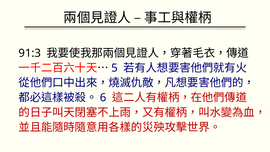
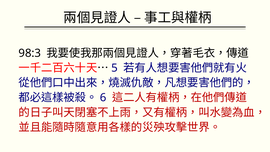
91:3: 91:3 -> 98:3 (30, 53)
